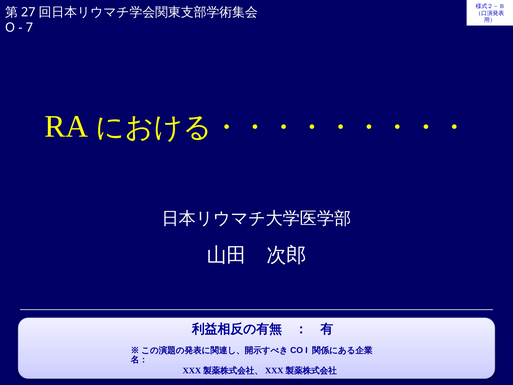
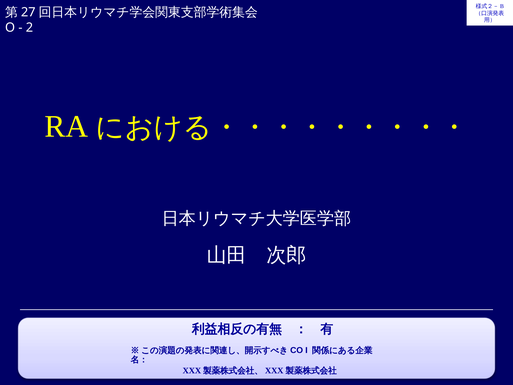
7: 7 -> 2 (29, 28)
